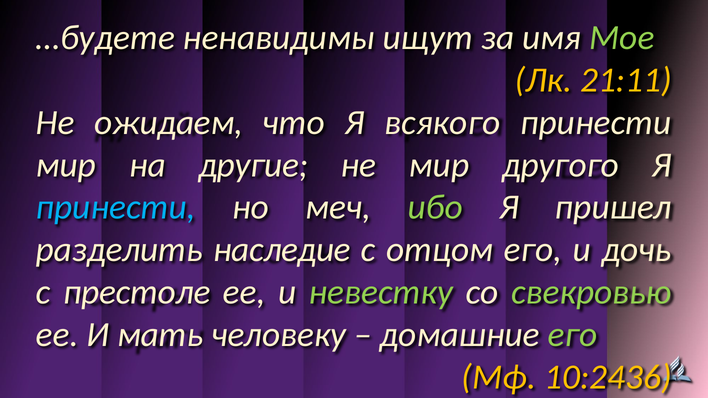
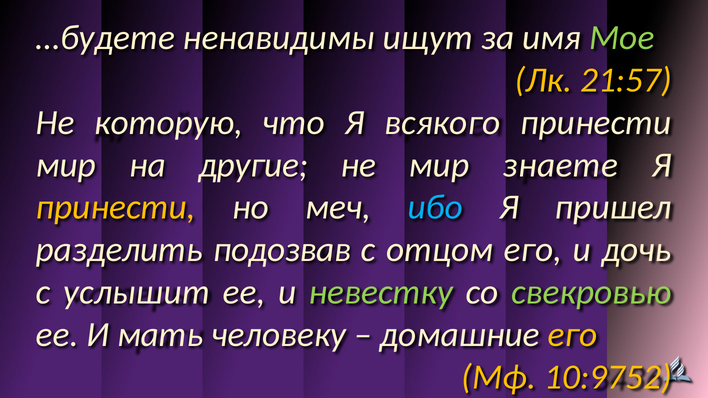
21:11: 21:11 -> 21:57 (626, 80)
ожидаем: ожидаем -> которую (169, 122)
другого: другого -> знаете (560, 165)
принести colour: light blue -> yellow (116, 207)
ибо colour: light green -> light blue (435, 207)
наследие: наследие -> подозвав (282, 250)
престоле: престоле -> услышит (137, 292)
его colour: light green -> yellow (573, 335)
10:2436: 10:2436 -> 10:9752 (608, 377)
